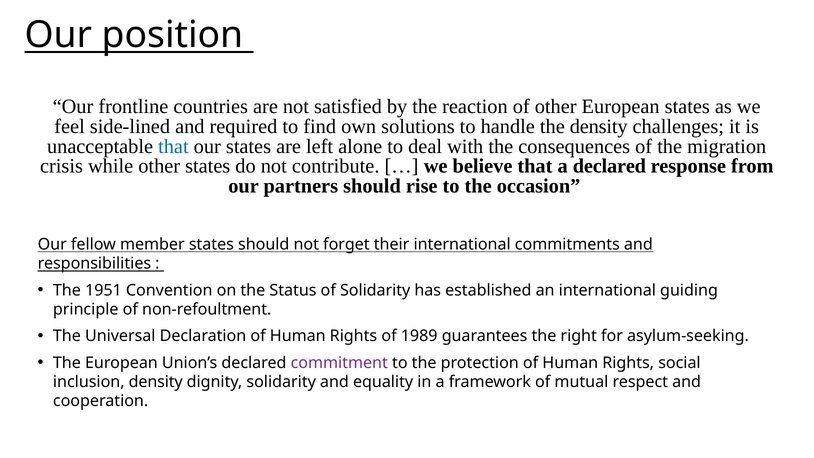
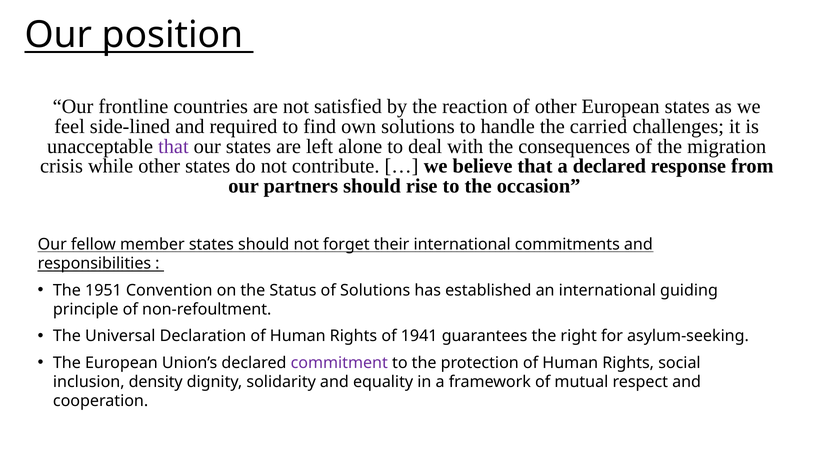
the density: density -> carried (599, 127)
that colour: blue -> purple (173, 146)
of Solidarity: Solidarity -> Solutions (375, 290)
1989: 1989 -> 1941 (419, 336)
